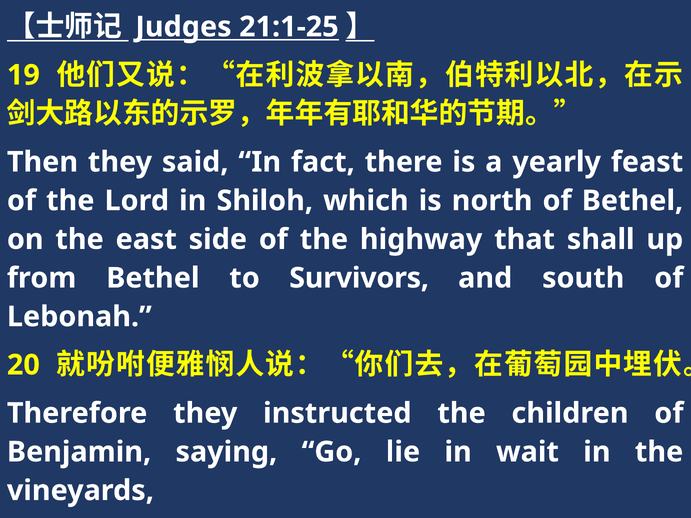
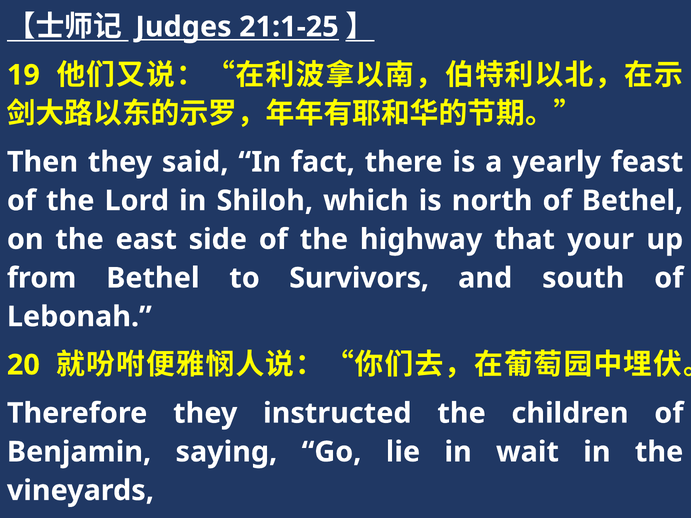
shall: shall -> your (601, 240)
